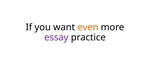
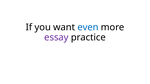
even colour: orange -> blue (88, 27)
